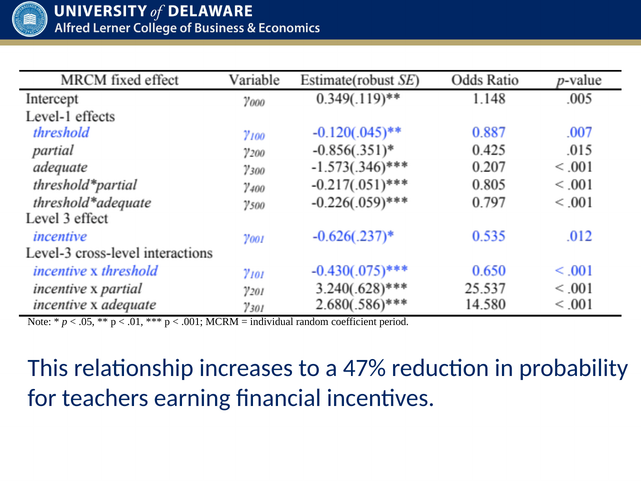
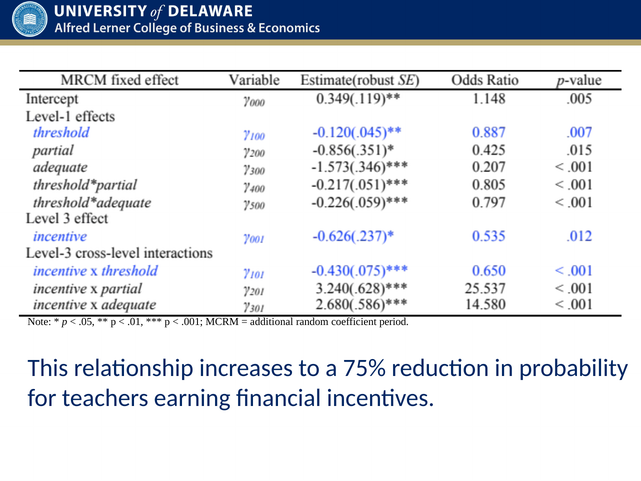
individual: individual -> additional (272, 322)
47%: 47% -> 75% (364, 368)
